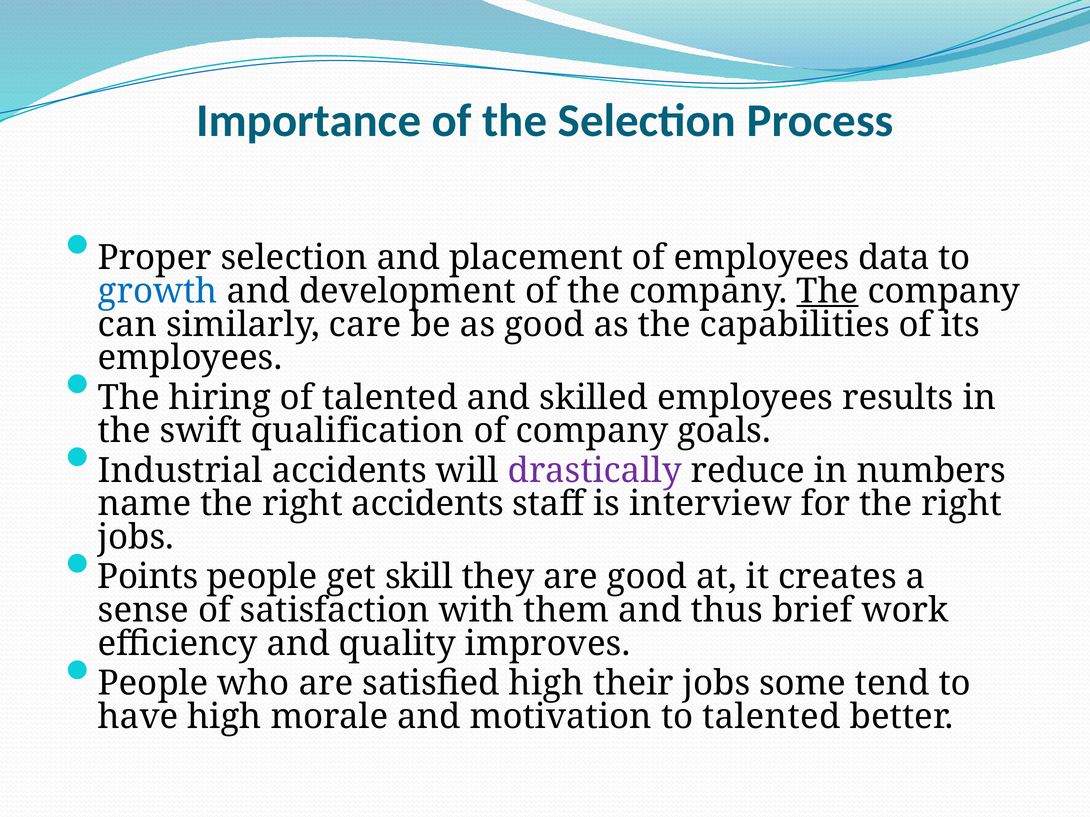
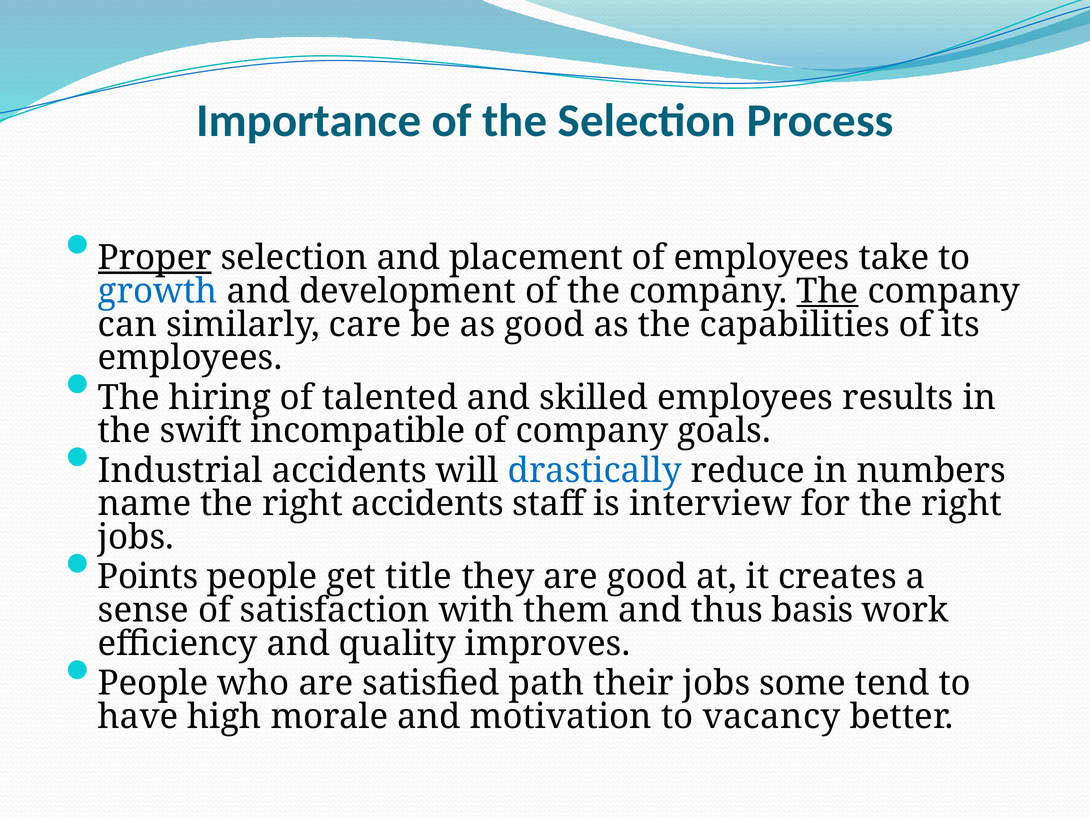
Proper underline: none -> present (155, 258)
data: data -> take (894, 258)
qualification: qualification -> incompatible (358, 431)
drastically colour: purple -> blue (595, 471)
skill: skill -> title (419, 577)
brief: brief -> basis (812, 611)
satisfied high: high -> path (547, 684)
to talented: talented -> vacancy (771, 717)
